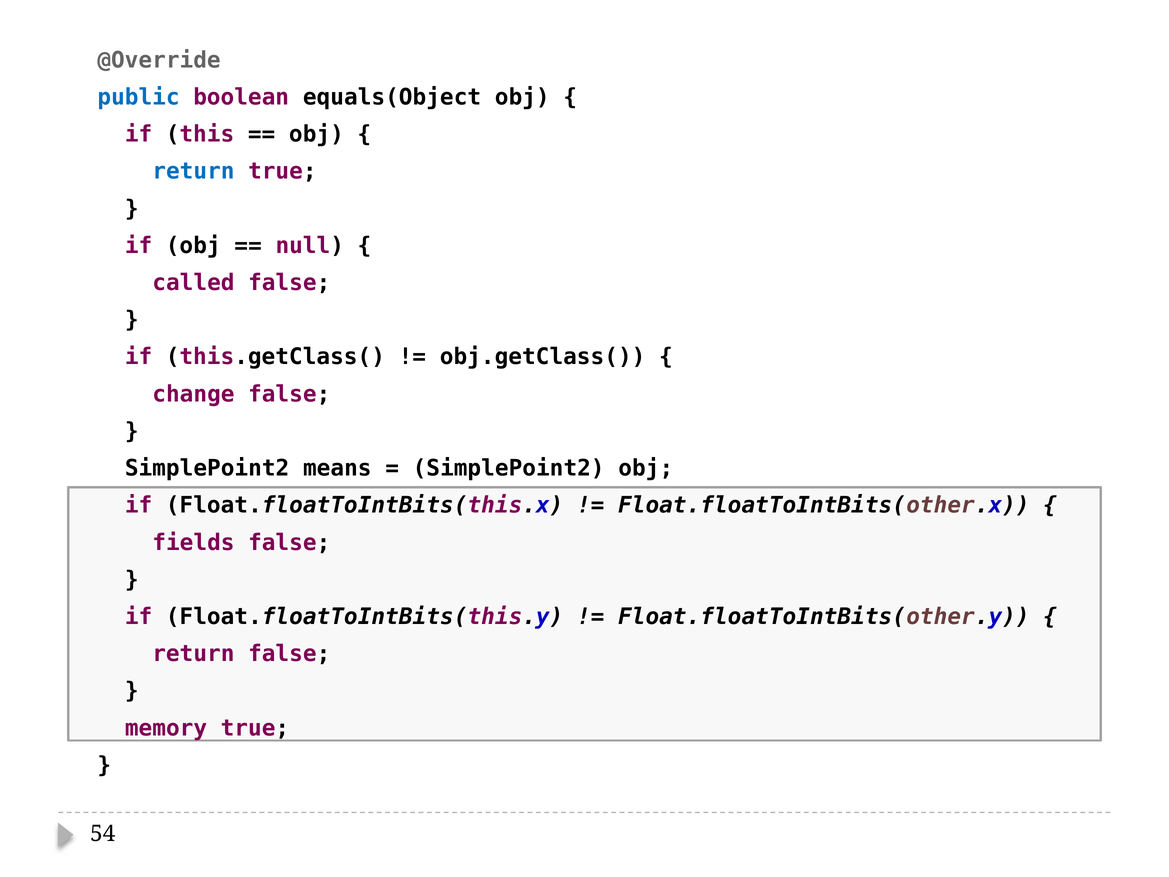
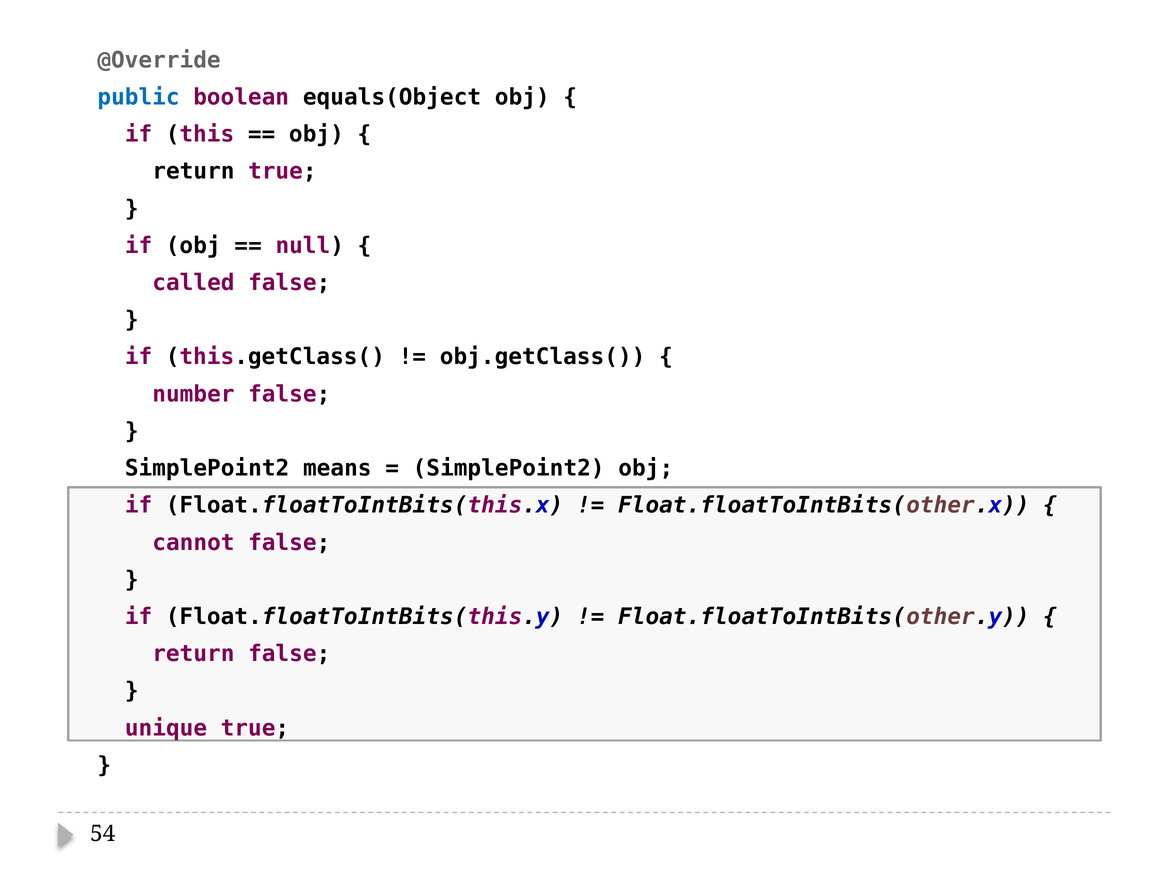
return colour: blue -> black (193, 171)
change: change -> number (193, 394)
fields: fields -> cannot (193, 542)
memory: memory -> unique (166, 728)
